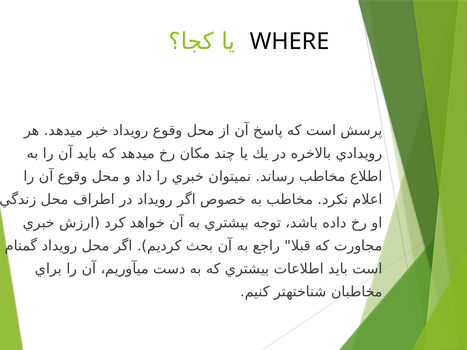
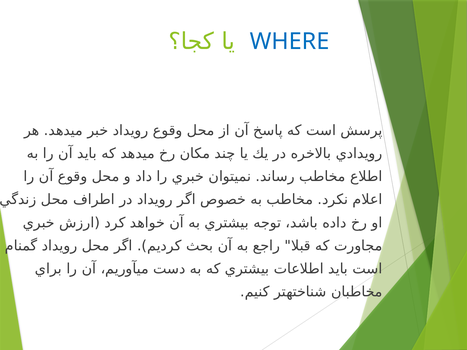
WHERE colour: black -> blue (290, 41)
